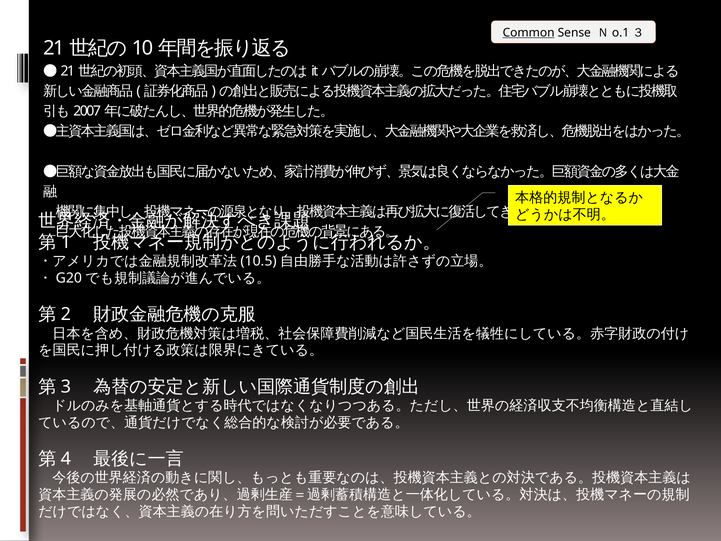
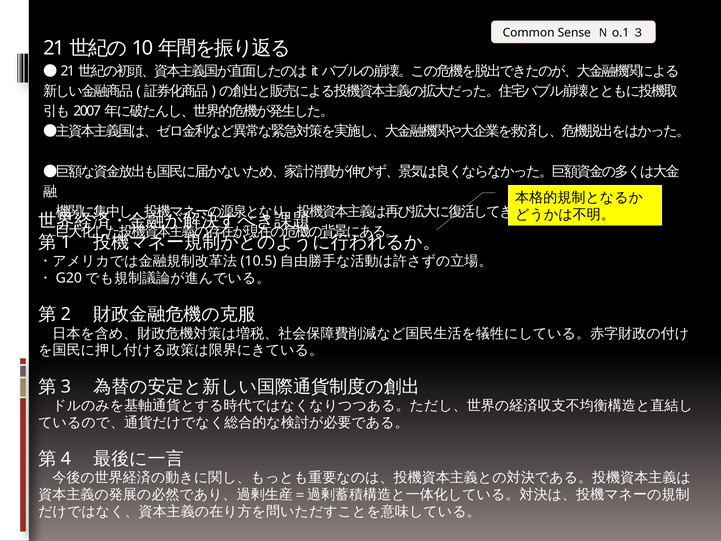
Common underline: present -> none (529, 33)
